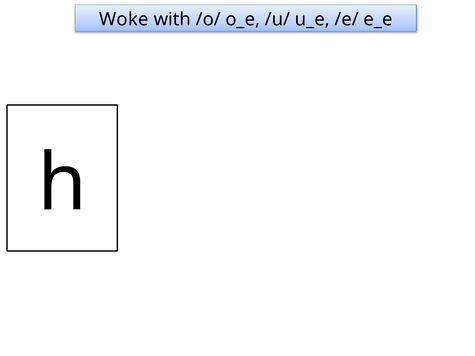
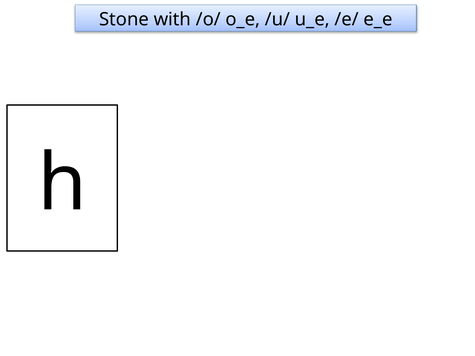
Woke: Woke -> Stone (124, 19)
